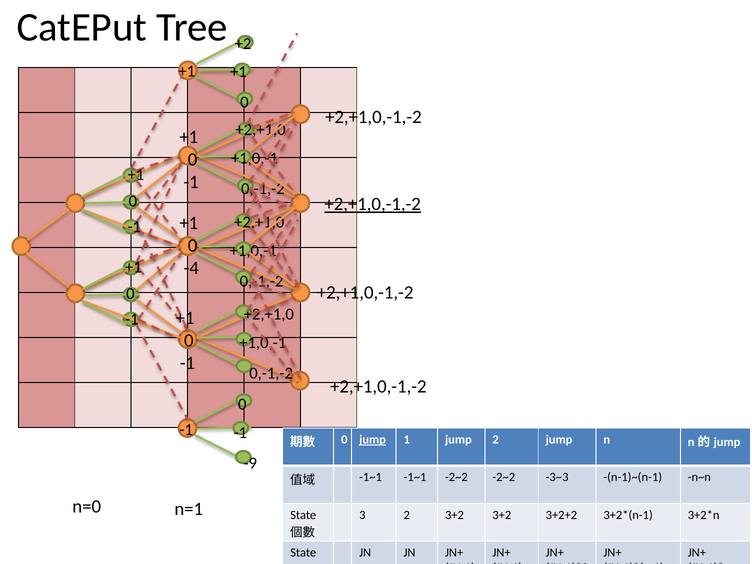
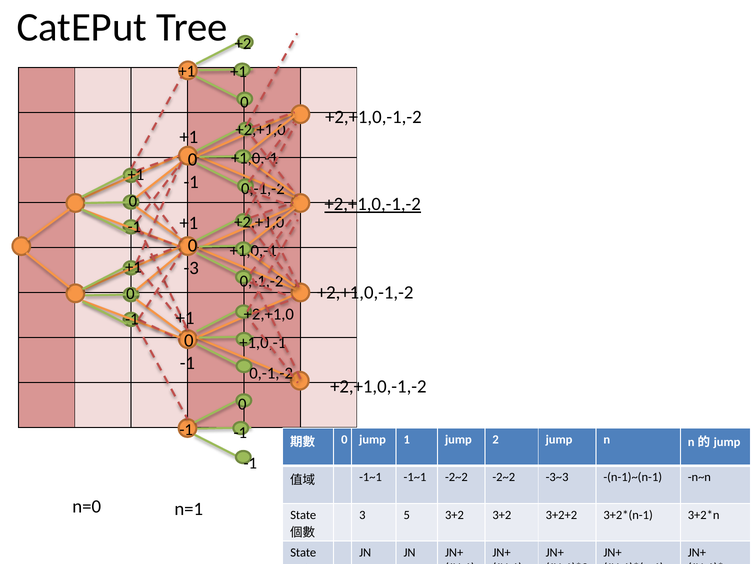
-4: -4 -> -3 (191, 268)
jump underline: present -> none (373, 440)
-9: -9 -> -1 (250, 463)
3 2: 2 -> 5 (407, 515)
